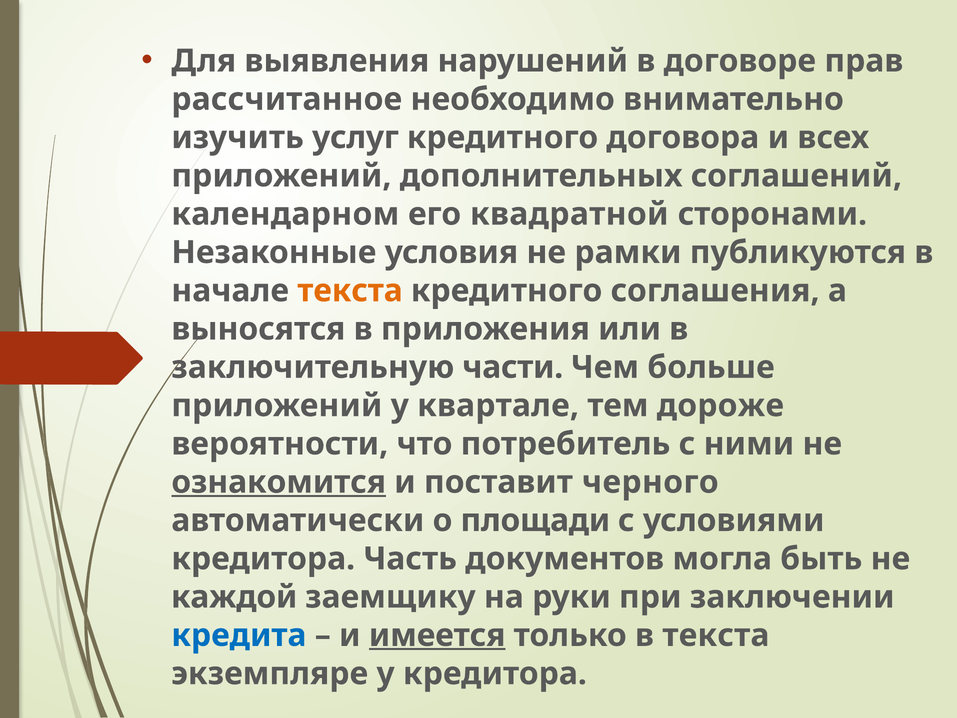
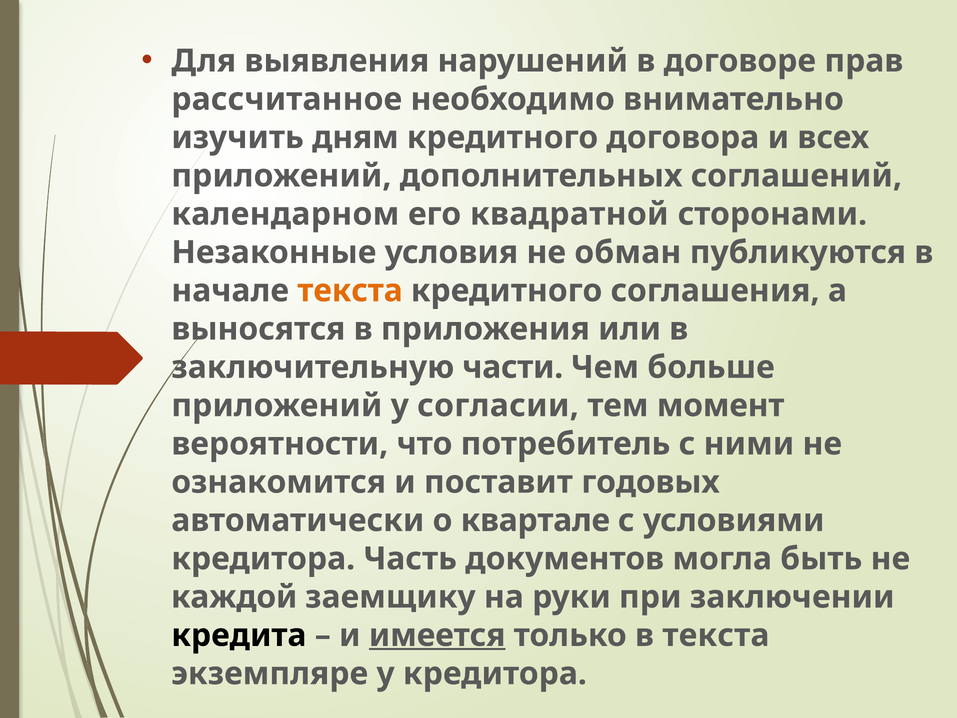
услуг: услуг -> дням (355, 138)
рамки: рамки -> обман (628, 252)
квартале: квартале -> согласии (498, 405)
дороже: дороже -> момент (721, 405)
ознакомится underline: present -> none (279, 482)
черного: черного -> годовых (650, 482)
площади: площади -> квартале (535, 520)
кредита colour: blue -> black (239, 635)
